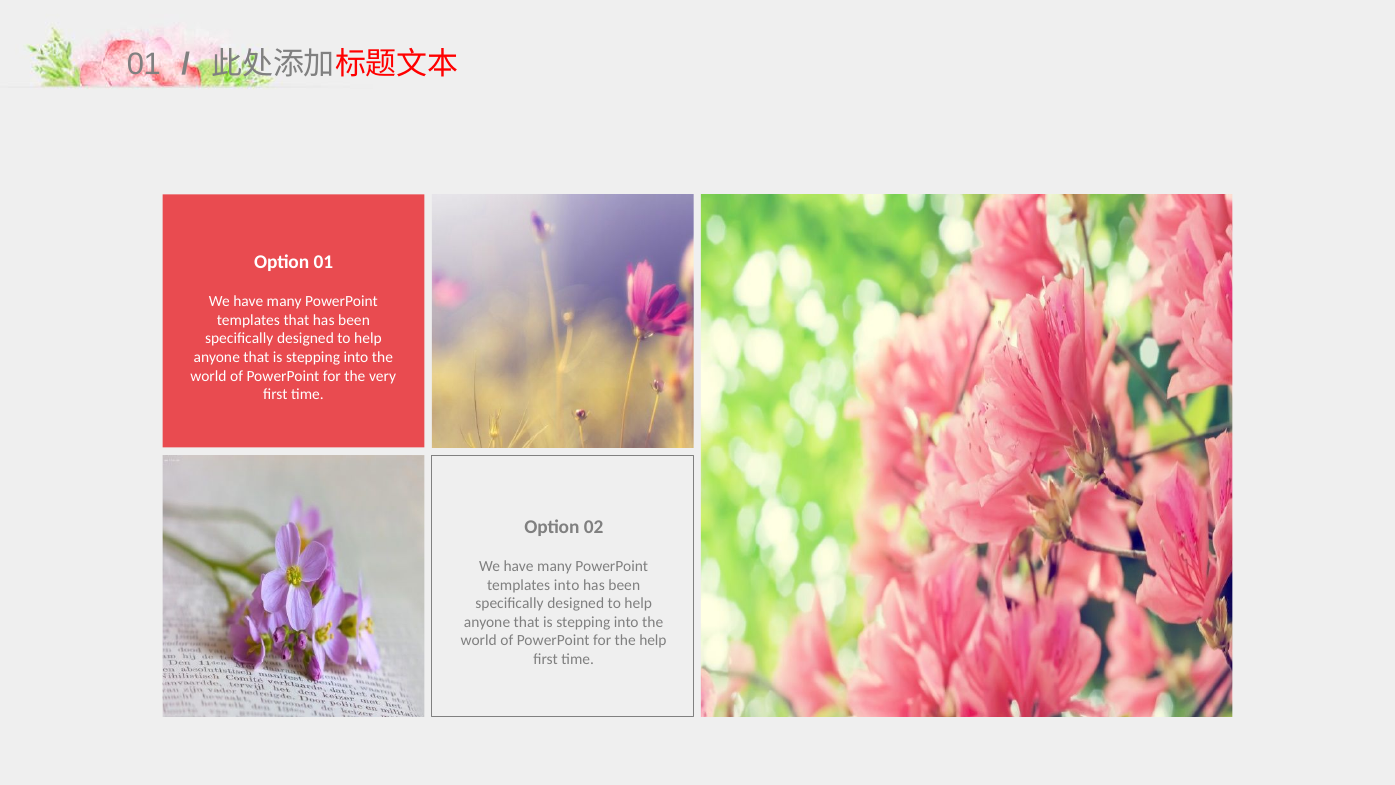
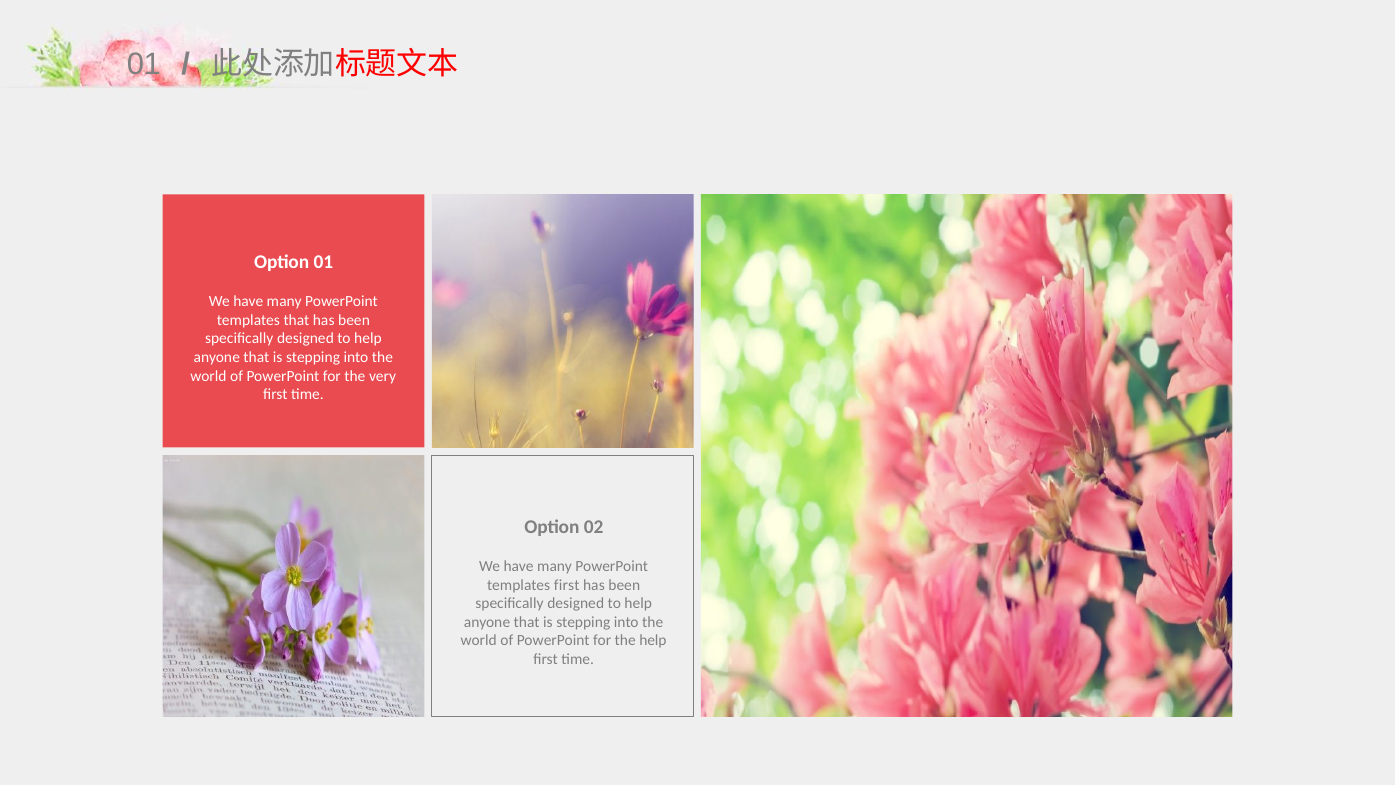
templates into: into -> first (567, 585)
